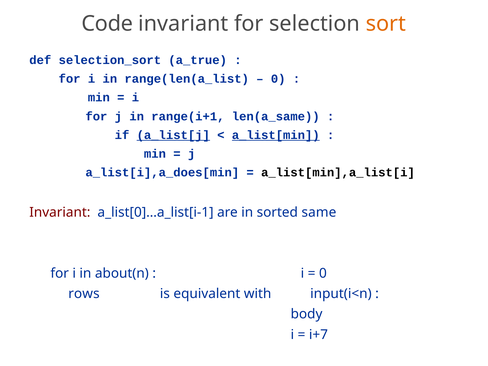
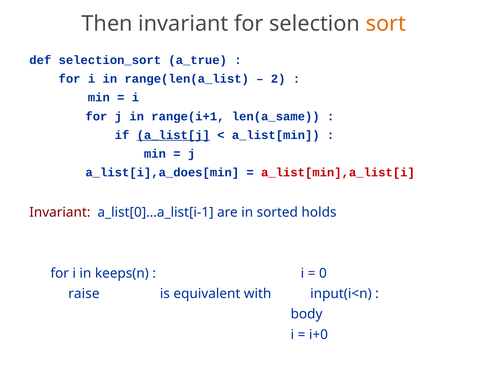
Code: Code -> Then (107, 24)
0: 0 -> 2 (278, 79)
a_list[min underline: present -> none (276, 135)
a_list[min],a_list[i colour: black -> red (338, 172)
same: same -> holds (319, 212)
about(n: about(n -> keeps(n (122, 273)
rows: rows -> raise (84, 294)
i+7: i+7 -> i+0 (318, 335)
